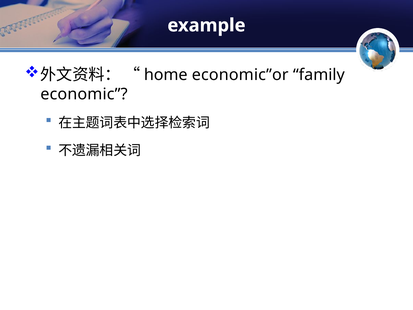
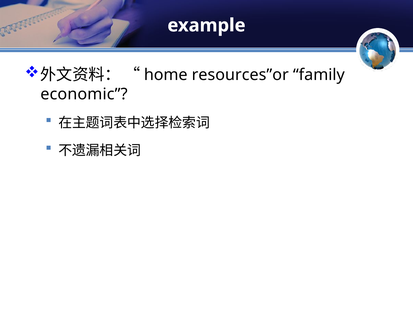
economic”or: economic”or -> resources”or (240, 75)
